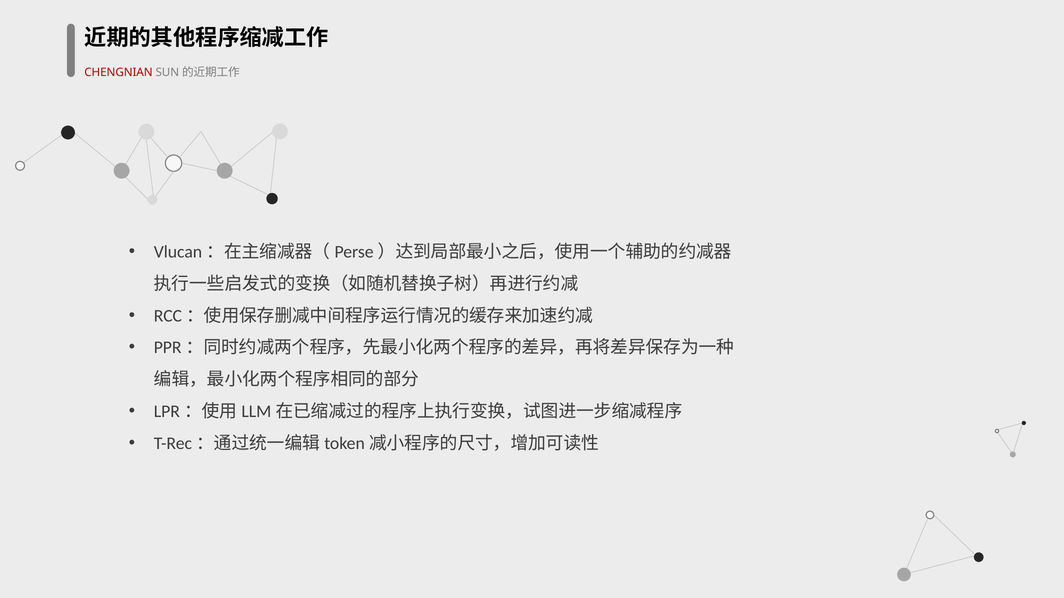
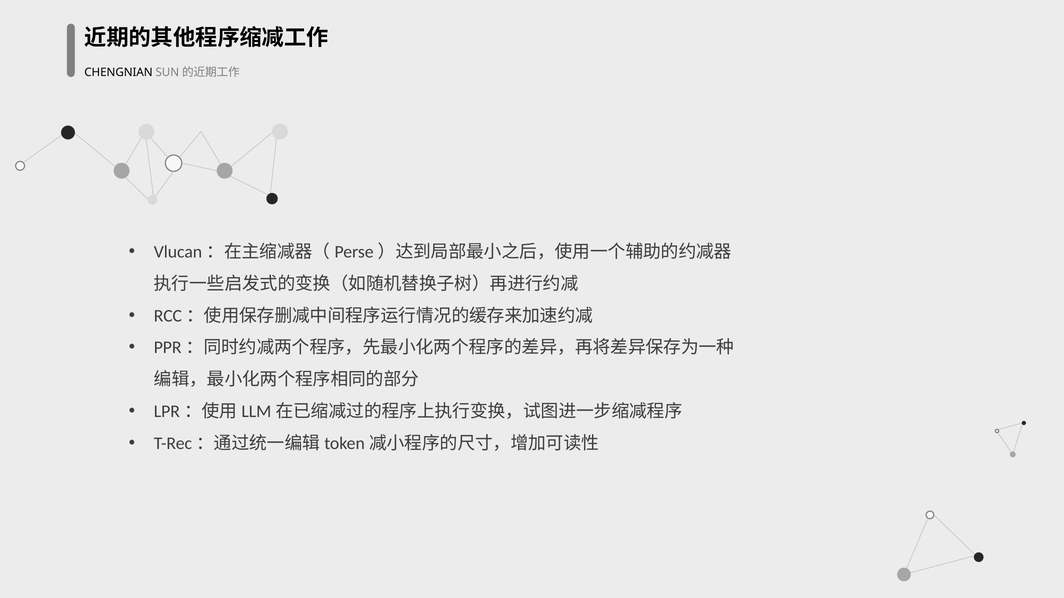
CHENGNIAN colour: red -> black (119, 72)
